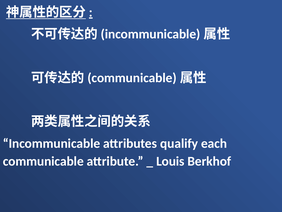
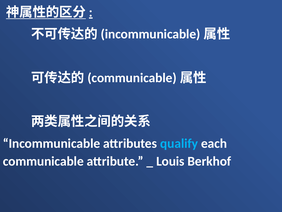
qualify colour: white -> light blue (179, 143)
